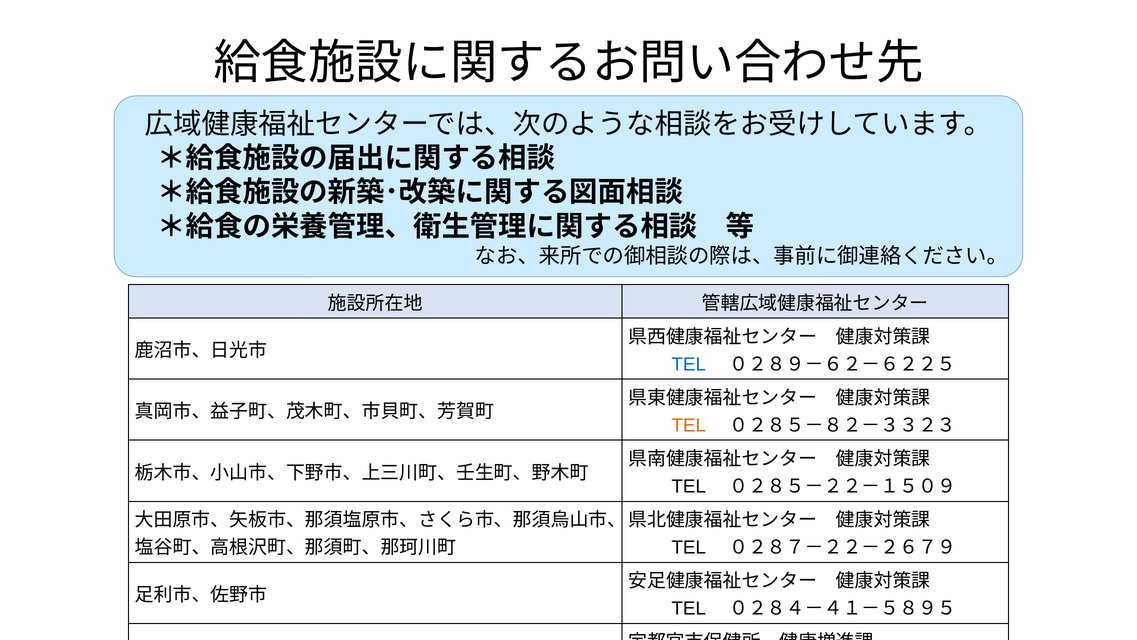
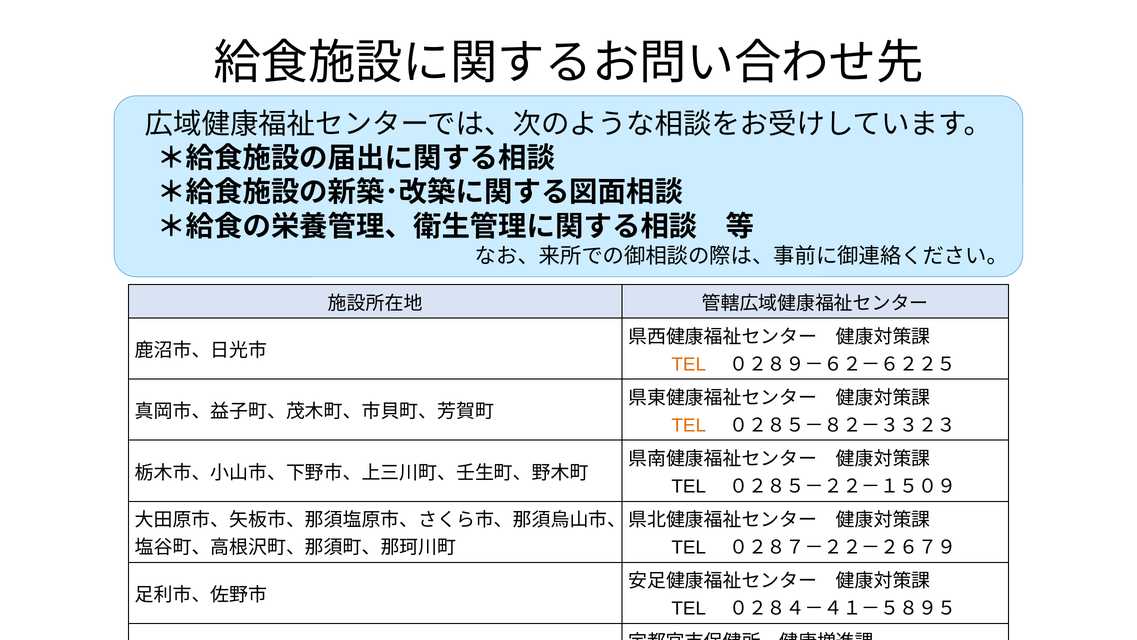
TEL colour: blue -> orange (689, 364)
